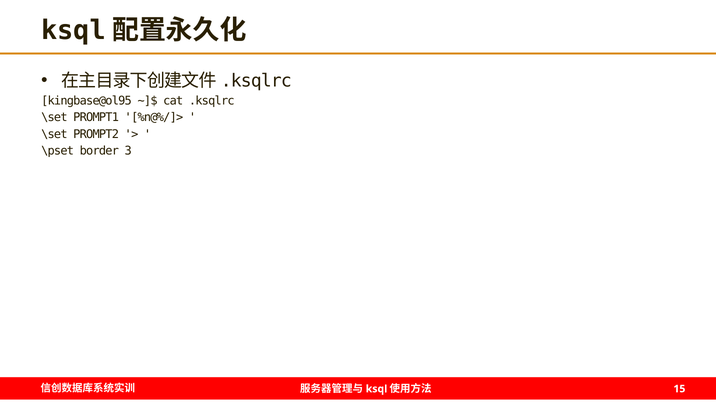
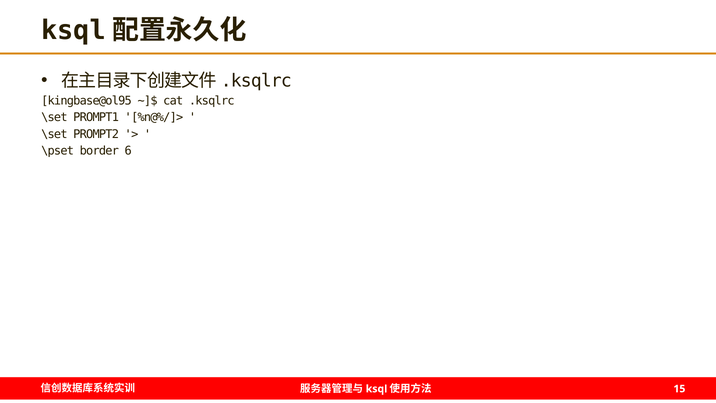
3: 3 -> 6 (128, 151)
